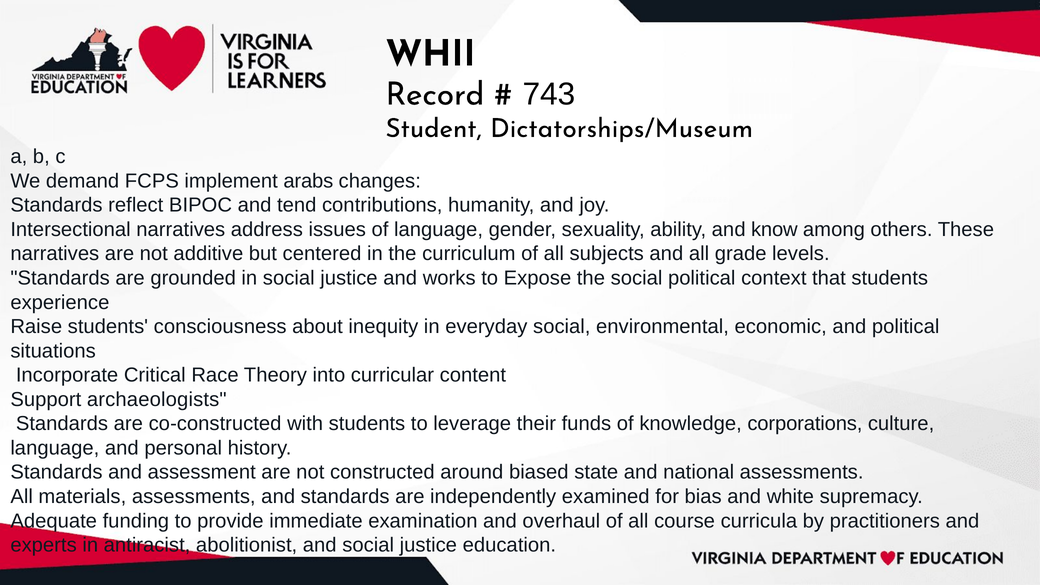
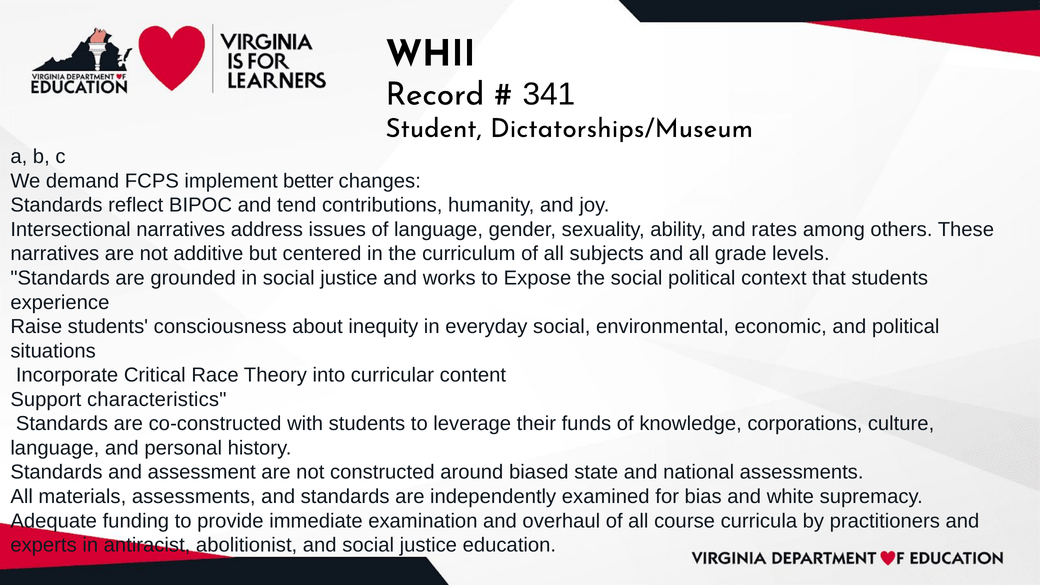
743: 743 -> 341 (549, 94)
arabs: arabs -> better (308, 181)
know: know -> rates (774, 230)
archaeologists: archaeologists -> characteristics (157, 399)
